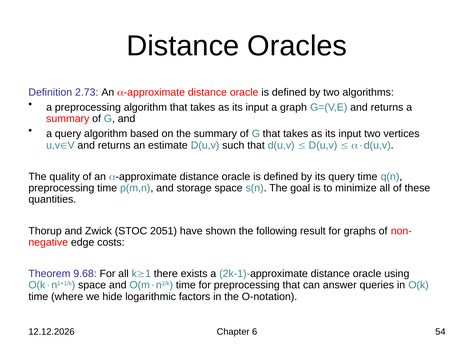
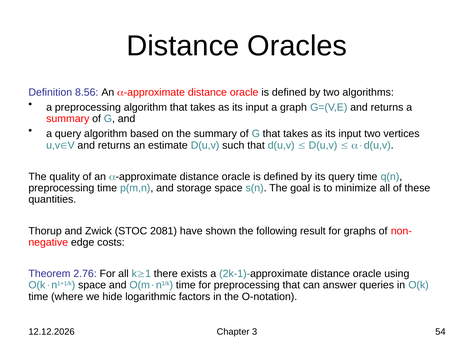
2.73: 2.73 -> 8.56 (87, 92)
2051: 2051 -> 2081 (164, 231)
9.68: 9.68 -> 2.76 (85, 274)
6: 6 -> 3 (255, 332)
